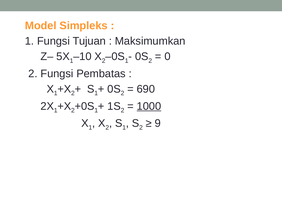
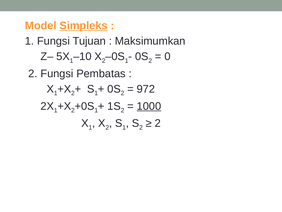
Simpleks underline: none -> present (84, 26)
690: 690 -> 972 (146, 89)
9: 9 -> 2 (158, 123)
